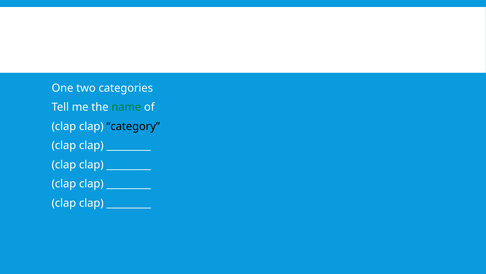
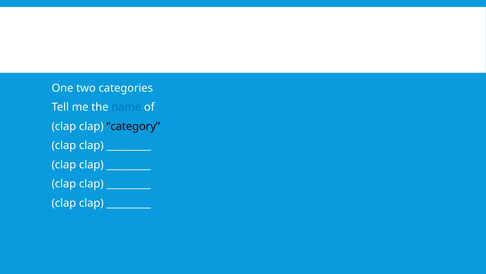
name colour: green -> blue (126, 107)
